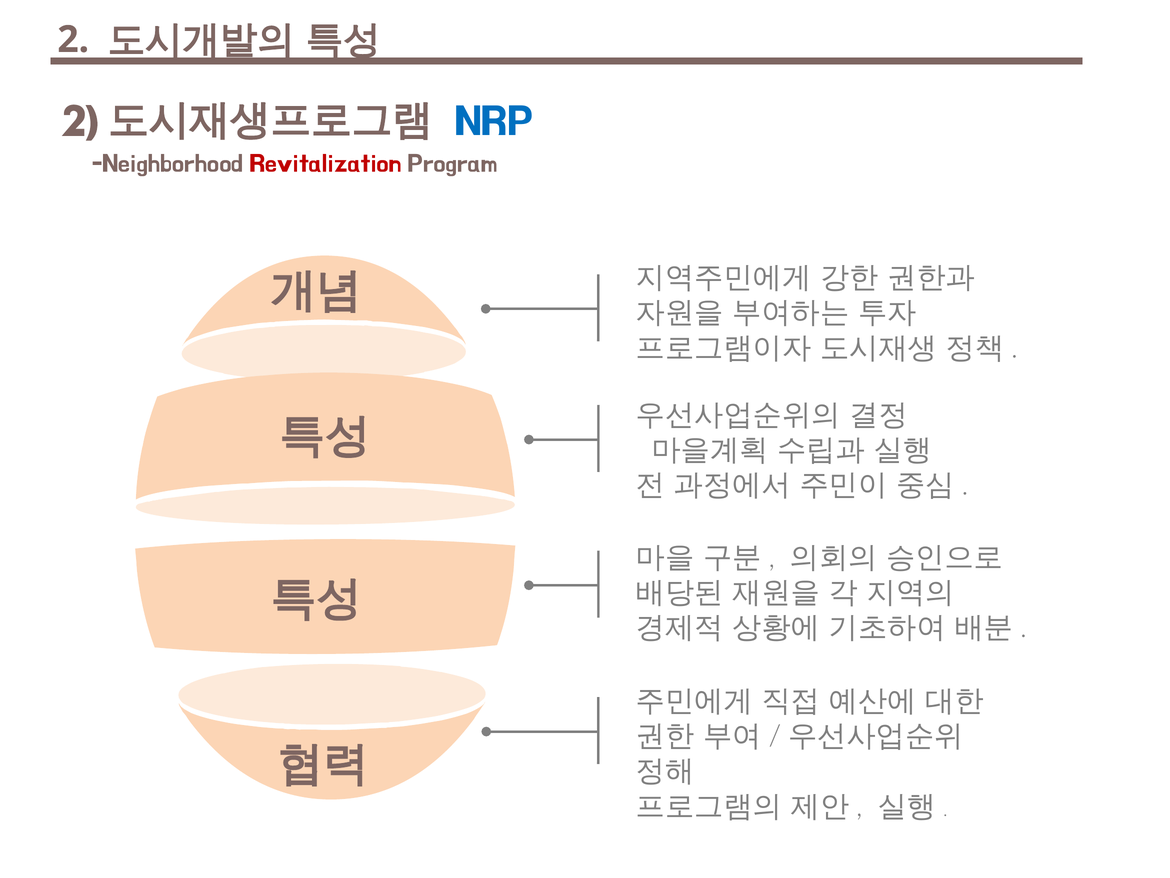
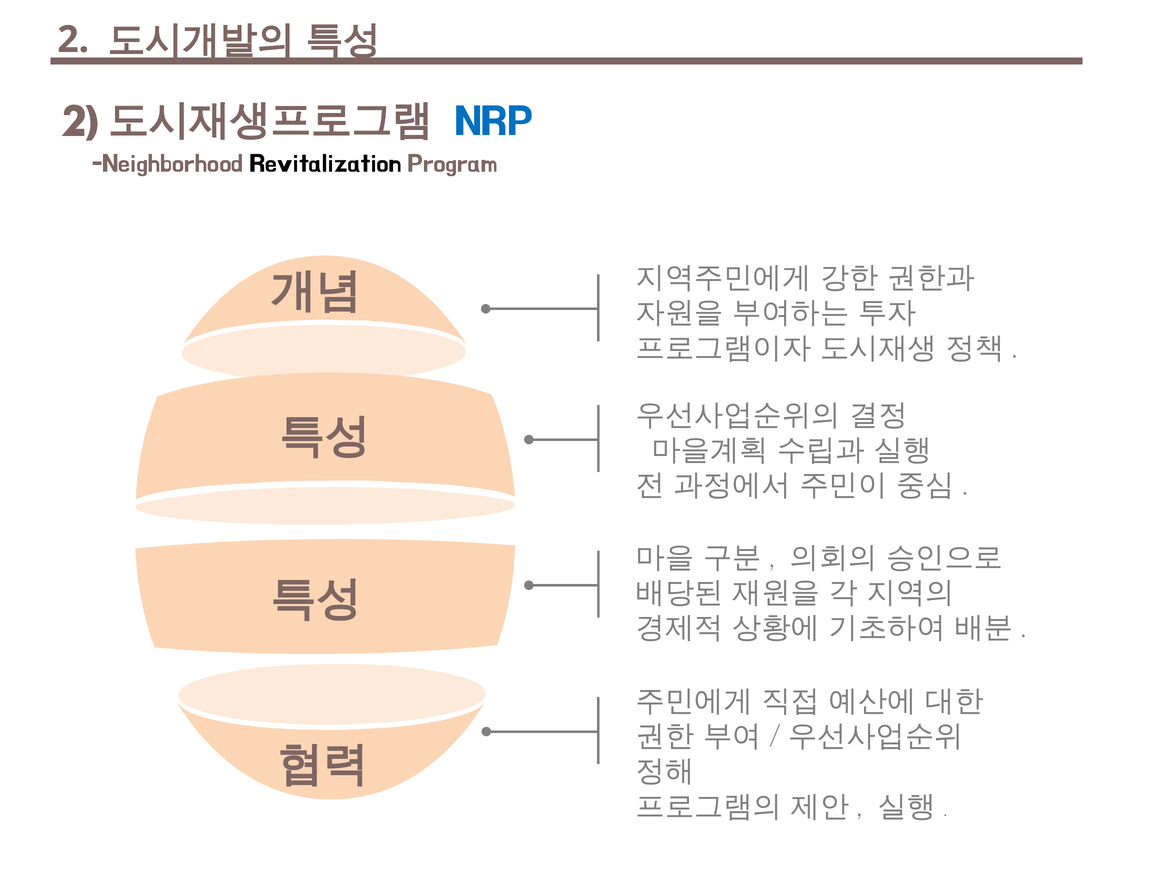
Revitalization colour: red -> black (326, 163)
